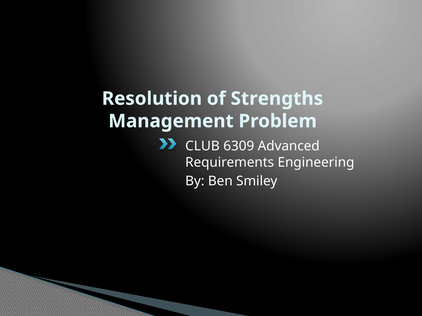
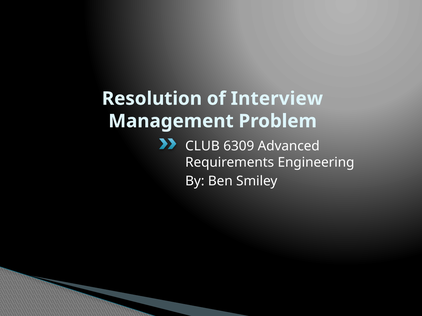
Strengths: Strengths -> Interview (277, 99)
